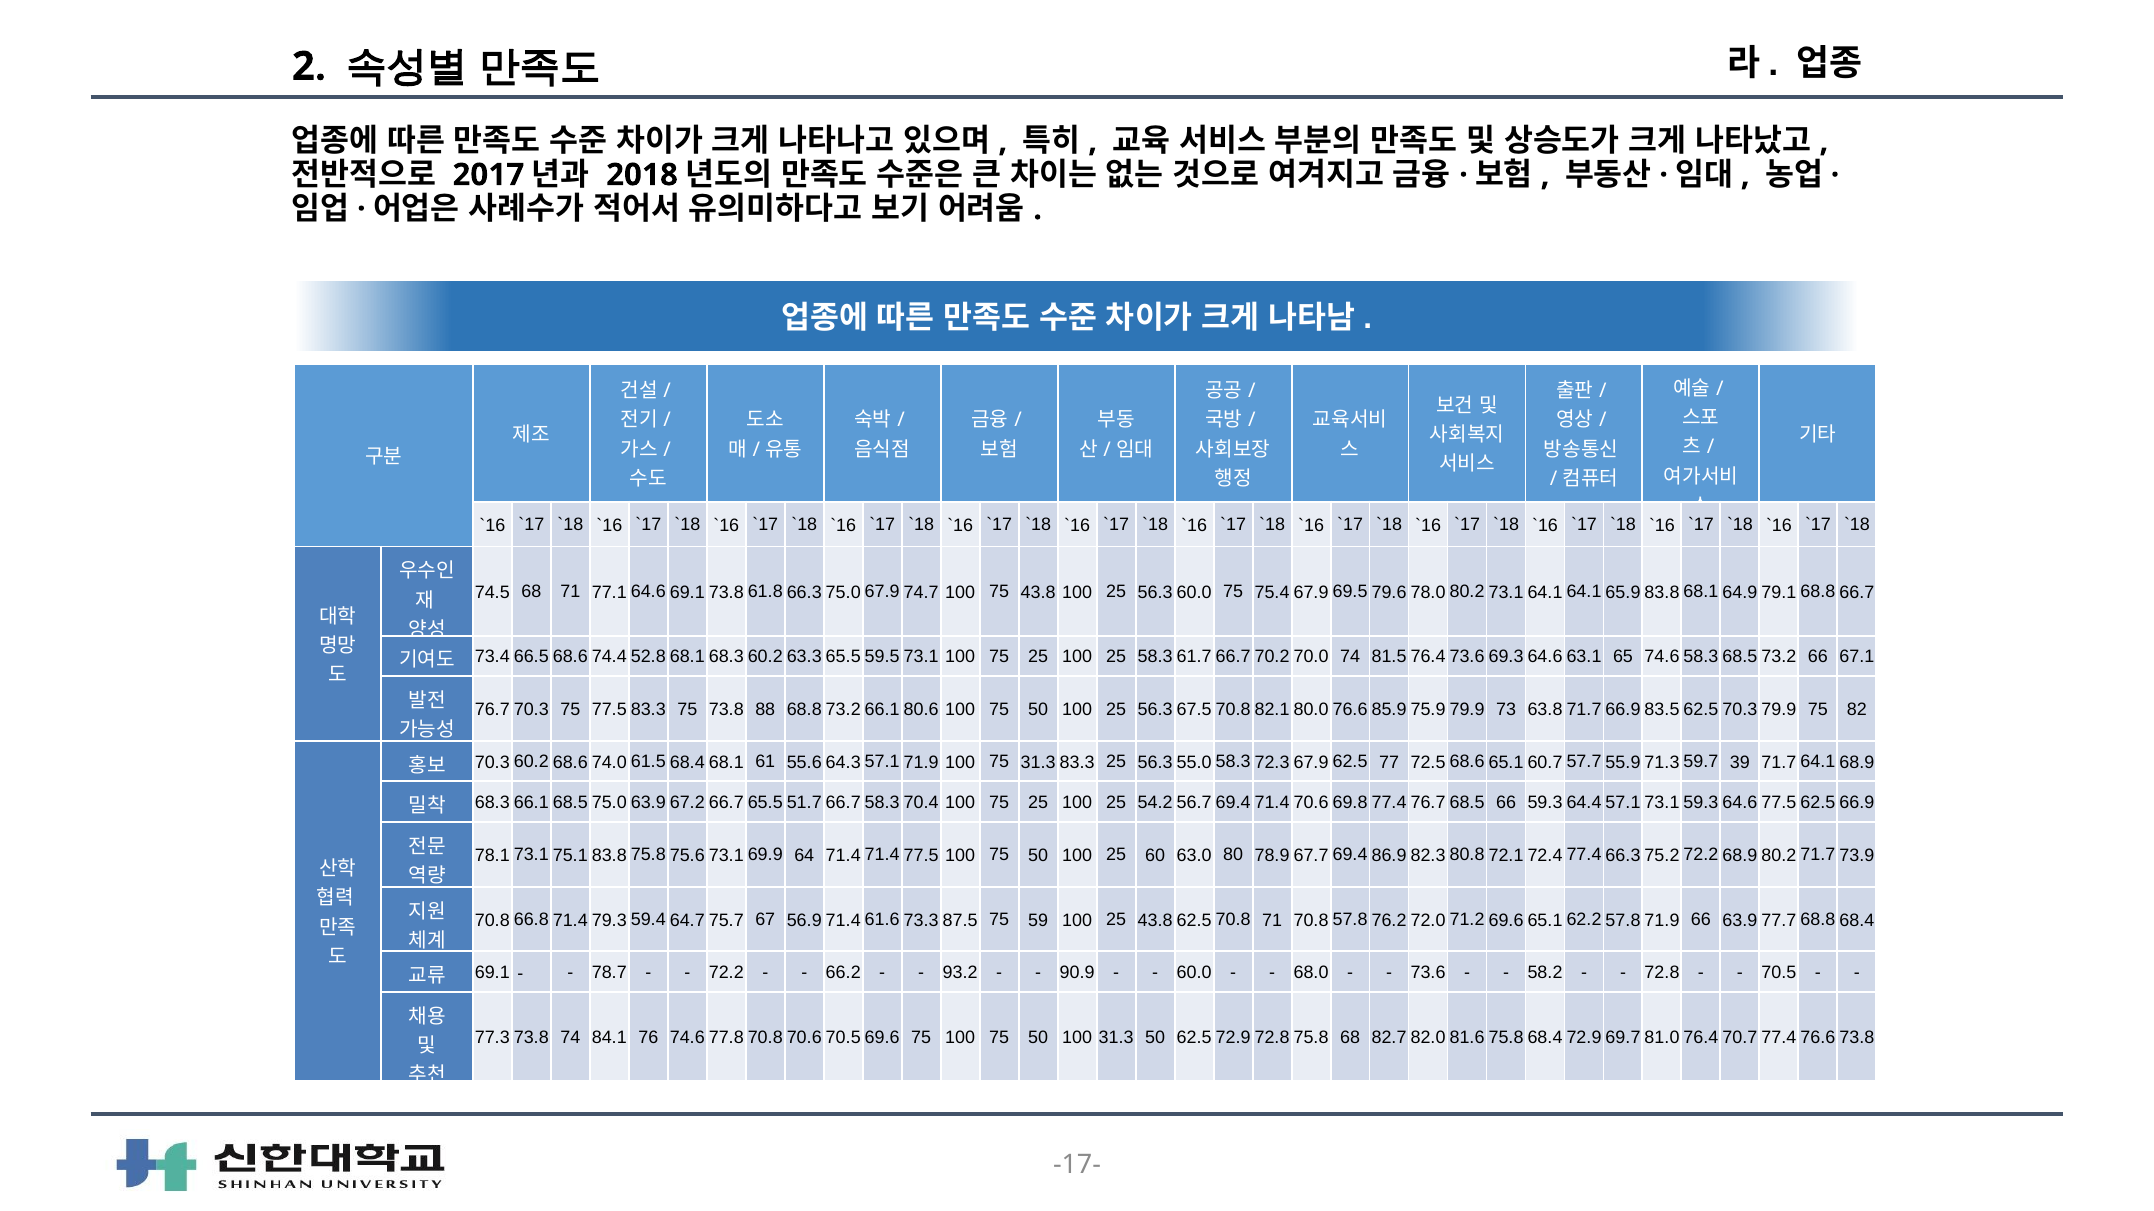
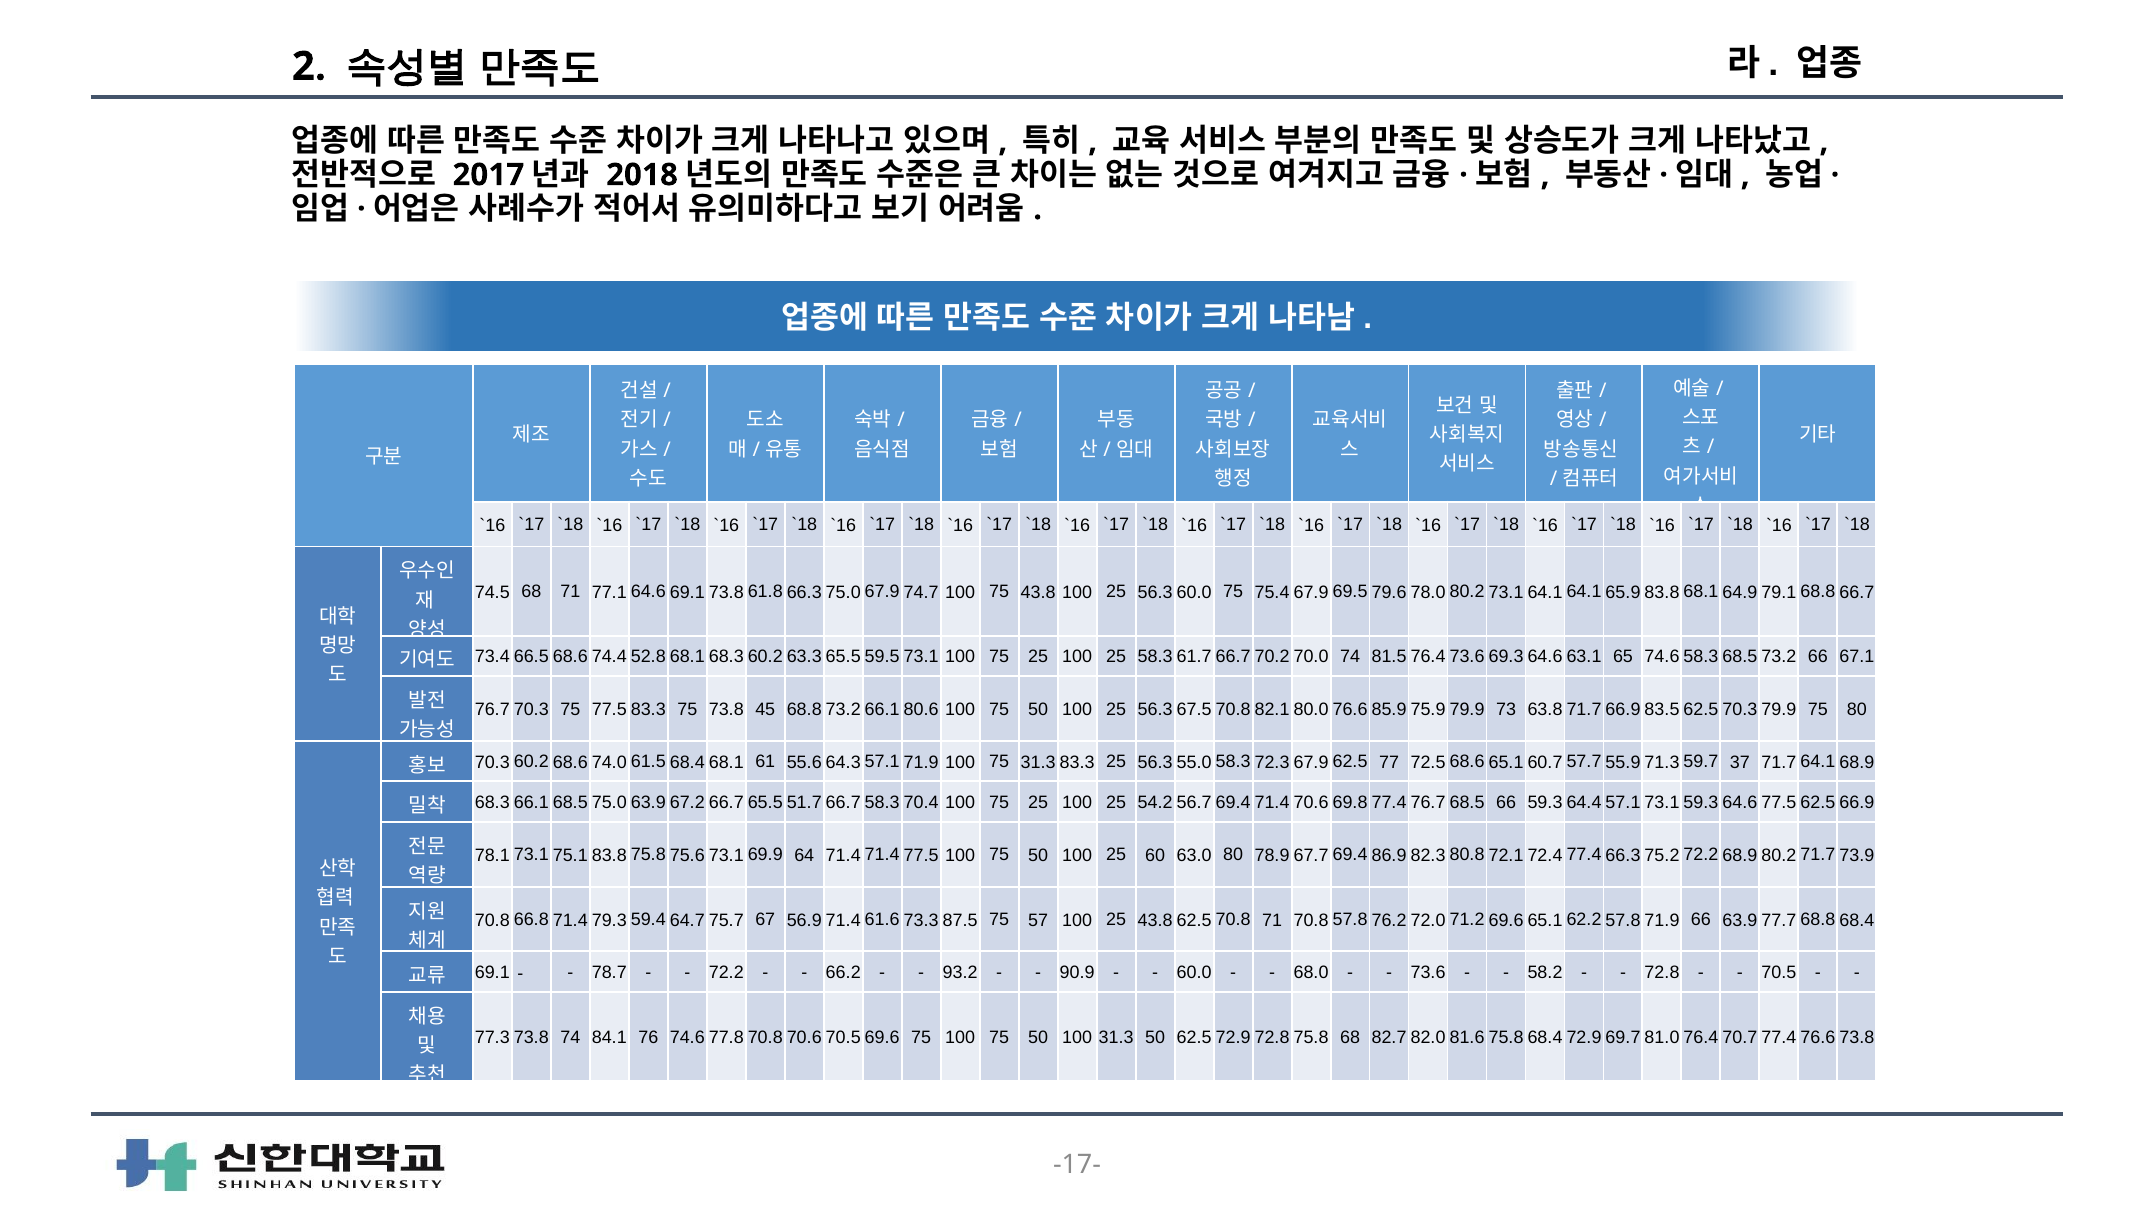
88: 88 -> 45 (765, 710)
75 82: 82 -> 80 (1857, 710)
39: 39 -> 37 (1740, 763)
59: 59 -> 57 (1038, 921)
